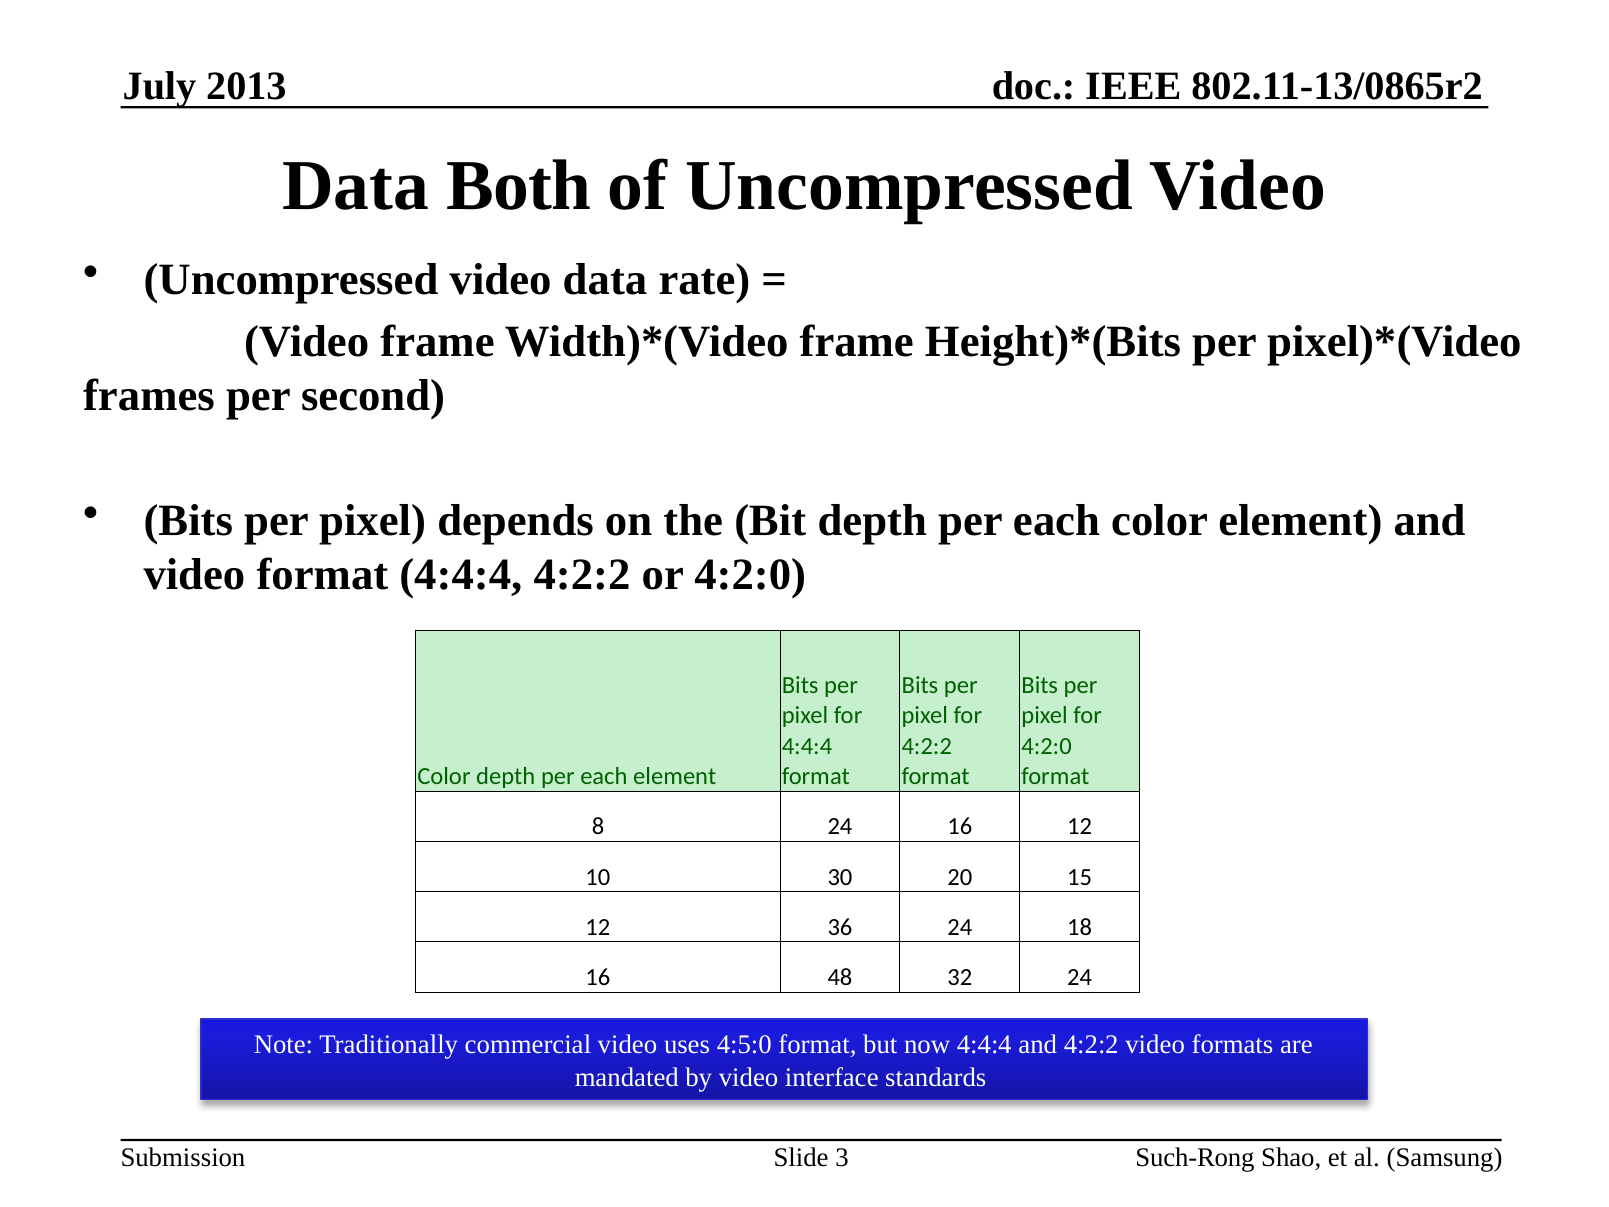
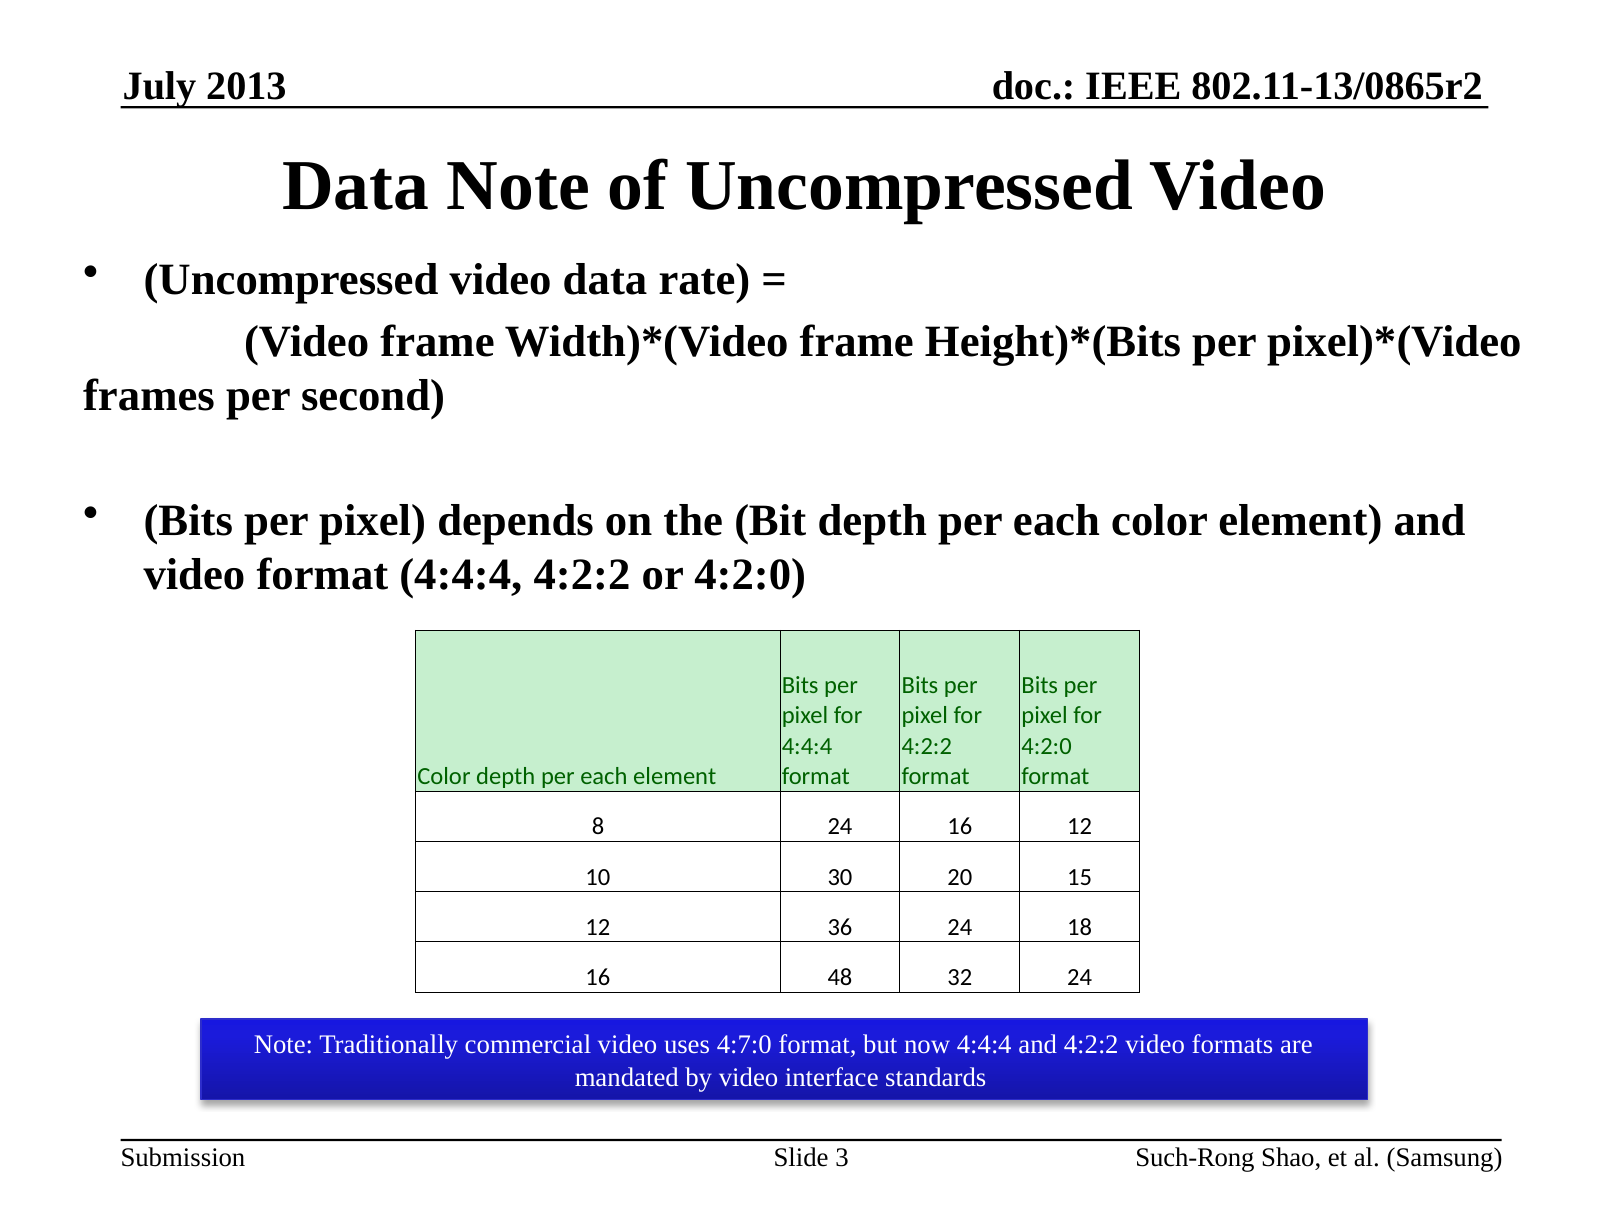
Data Both: Both -> Note (518, 186)
4:5:0: 4:5:0 -> 4:7:0 (744, 1045)
